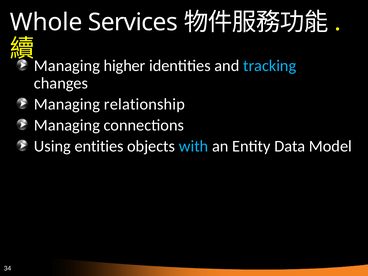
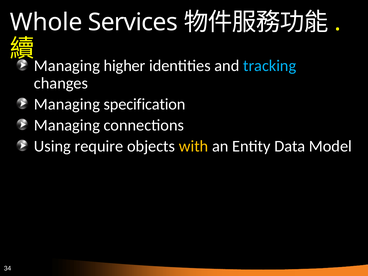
relationship: relationship -> specification (145, 104)
entities: entities -> require (99, 146)
with colour: light blue -> yellow (194, 146)
